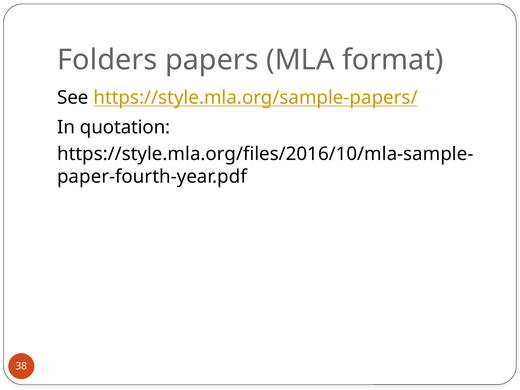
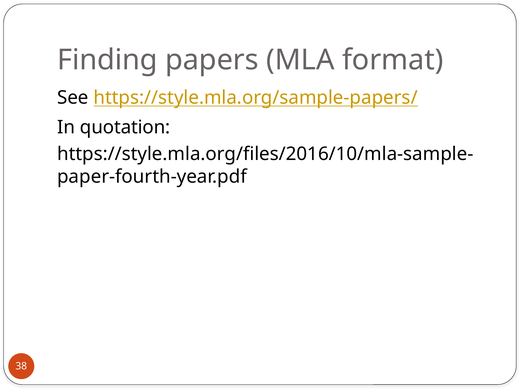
Folders: Folders -> Finding (107, 60)
